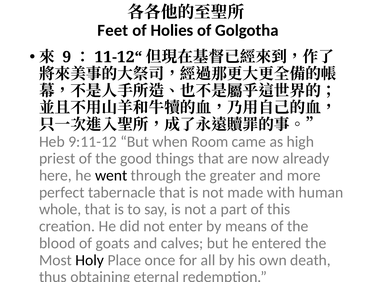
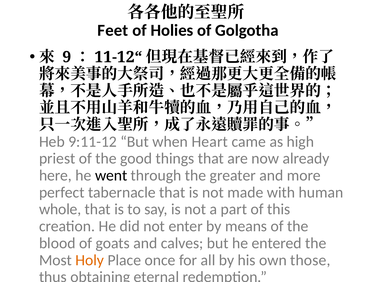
Room: Room -> Heart (210, 142)
Holy colour: black -> orange (90, 260)
death: death -> those (310, 260)
